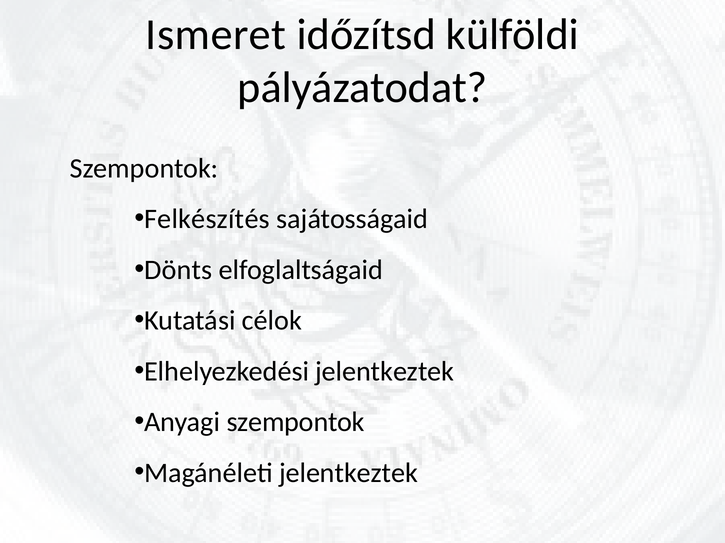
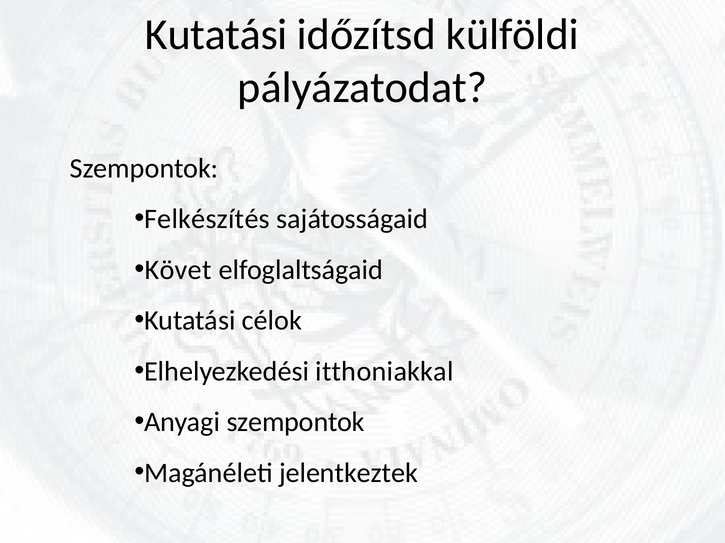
Ismeret: Ismeret -> Kutatási (216, 35)
Dönts: Dönts -> Követ (178, 270)
Elhelyezkedési jelentkeztek: jelentkeztek -> itthoniakkal (385, 372)
